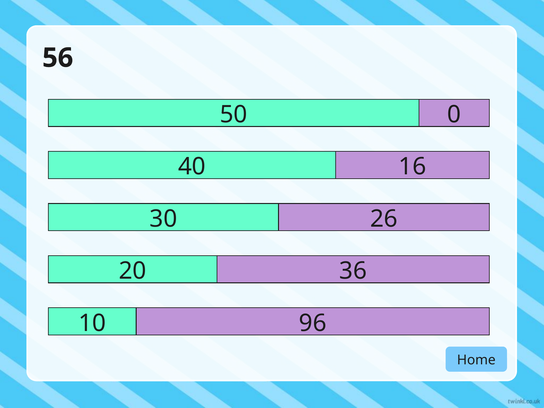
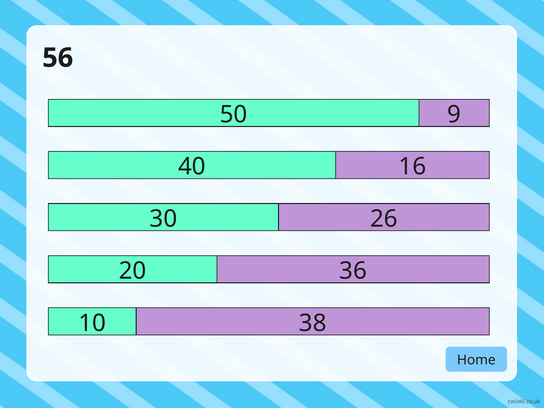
0: 0 -> 9 (454, 115)
96: 96 -> 38 (313, 323)
